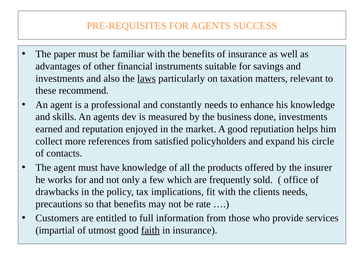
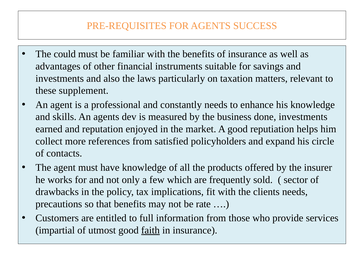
paper: paper -> could (65, 54)
laws underline: present -> none (147, 78)
recommend: recommend -> supplement (84, 91)
office: office -> sector (296, 180)
